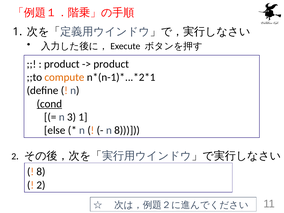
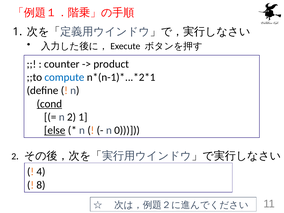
product: product -> counter (62, 64)
compute colour: orange -> blue (64, 77)
n 3: 3 -> 2 (72, 117)
else underline: none -> present (55, 130)
n 8: 8 -> 0 (127, 130)
8: 8 -> 4 (41, 172)
2: 2 -> 8 (41, 185)
